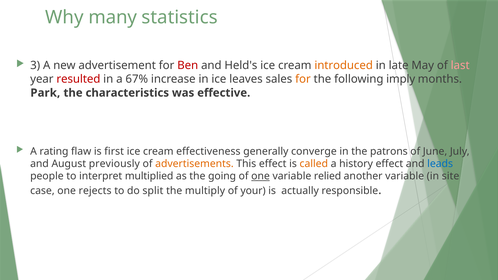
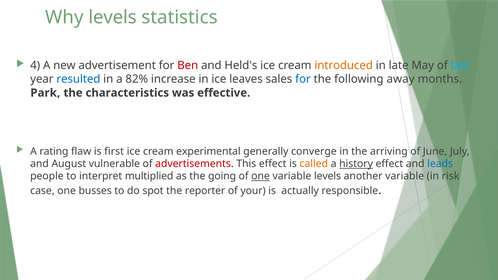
Why many: many -> levels (113, 17)
3: 3 -> 4 (35, 66)
last colour: pink -> light blue (460, 66)
resulted colour: red -> blue (78, 79)
67%: 67% -> 82% (137, 79)
for colour: orange -> blue (303, 79)
imply: imply -> away (401, 79)
effectiveness: effectiveness -> experimental (208, 151)
patrons: patrons -> arriving (389, 151)
previously: previously -> vulnerable (114, 164)
advertisements colour: orange -> red (194, 164)
history underline: none -> present (356, 164)
variable relied: relied -> levels (328, 176)
site: site -> risk (451, 176)
rejects: rejects -> busses (95, 191)
split: split -> spot (153, 191)
multiply: multiply -> reporter (205, 191)
